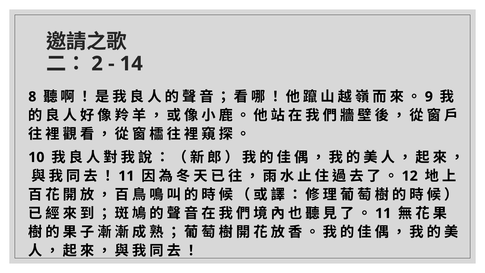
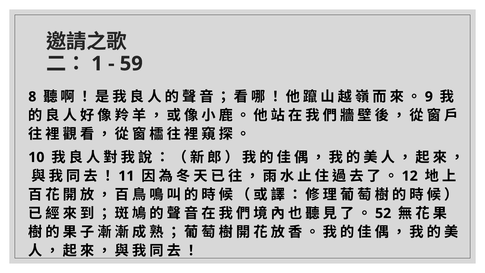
2: 2 -> 1 (97, 64)
14: 14 -> 59 (131, 64)
11: 11 -> 52 (383, 213)
